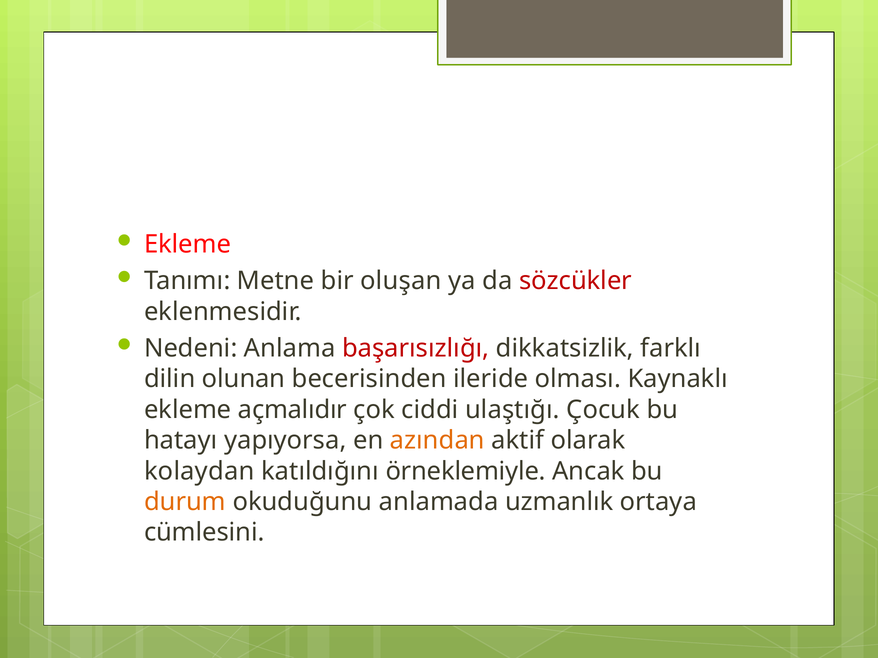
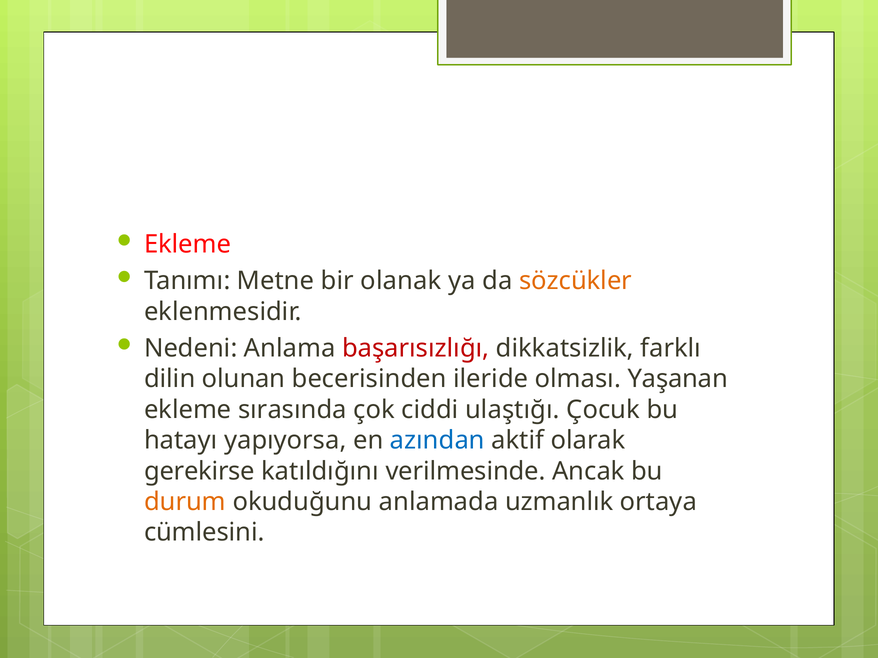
oluşan: oluşan -> olanak (401, 281)
sözcükler colour: red -> orange (576, 281)
Kaynaklı: Kaynaklı -> Yaşanan (678, 379)
açmalıdır: açmalıdır -> sırasında (292, 410)
azından colour: orange -> blue (437, 441)
kolaydan: kolaydan -> gerekirse (199, 471)
örneklemiyle: örneklemiyle -> verilmesinde (466, 471)
